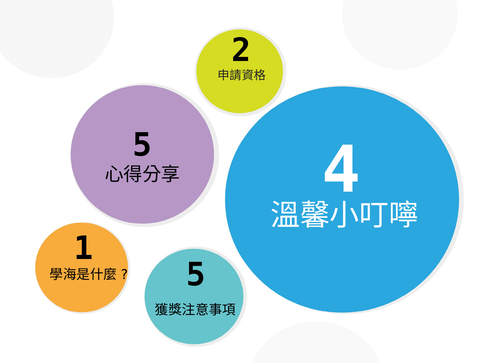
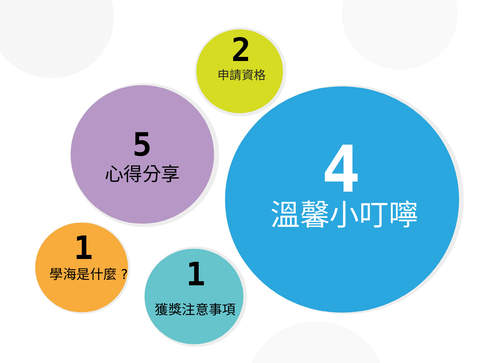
5: 5 -> 1 (196, 275)
